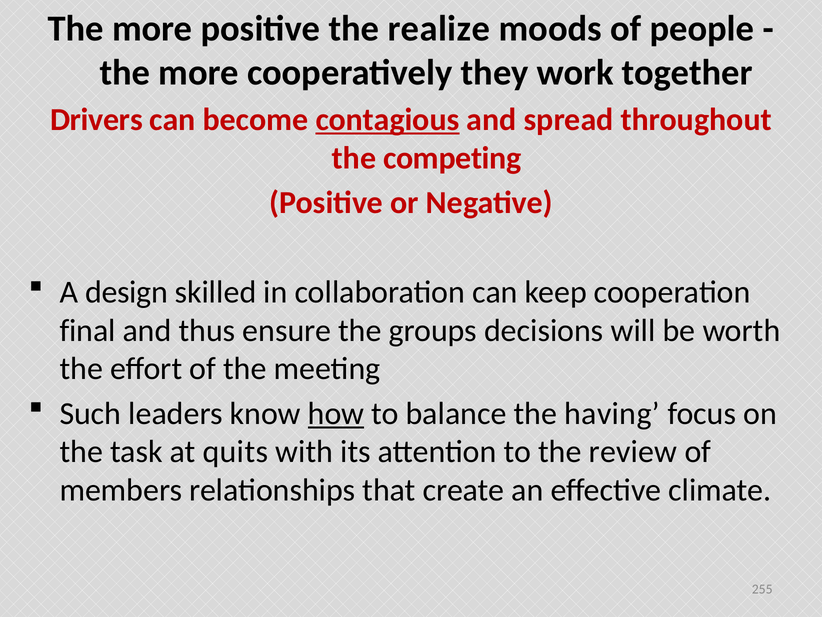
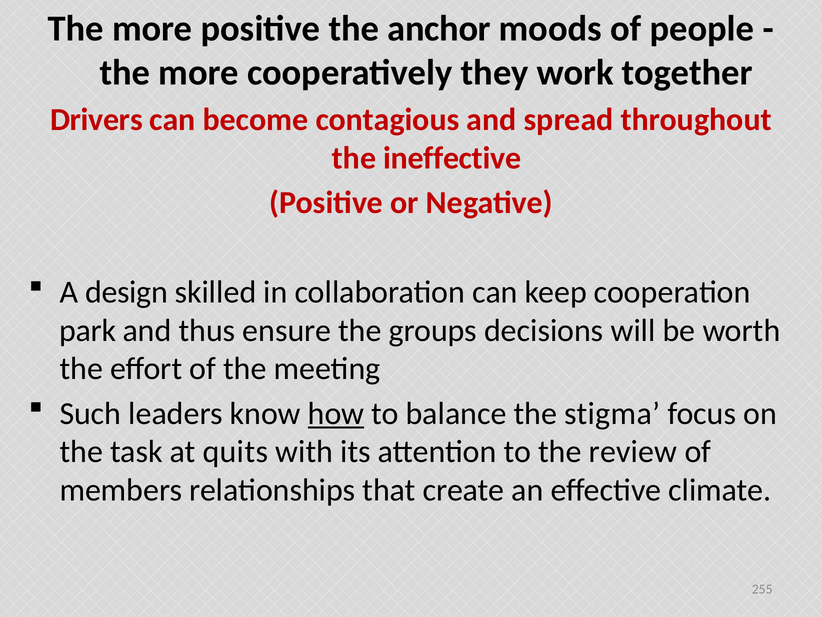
realize: realize -> anchor (439, 29)
contagious underline: present -> none (387, 120)
competing: competing -> ineffective (452, 158)
final: final -> park (88, 330)
having: having -> stigma (612, 413)
